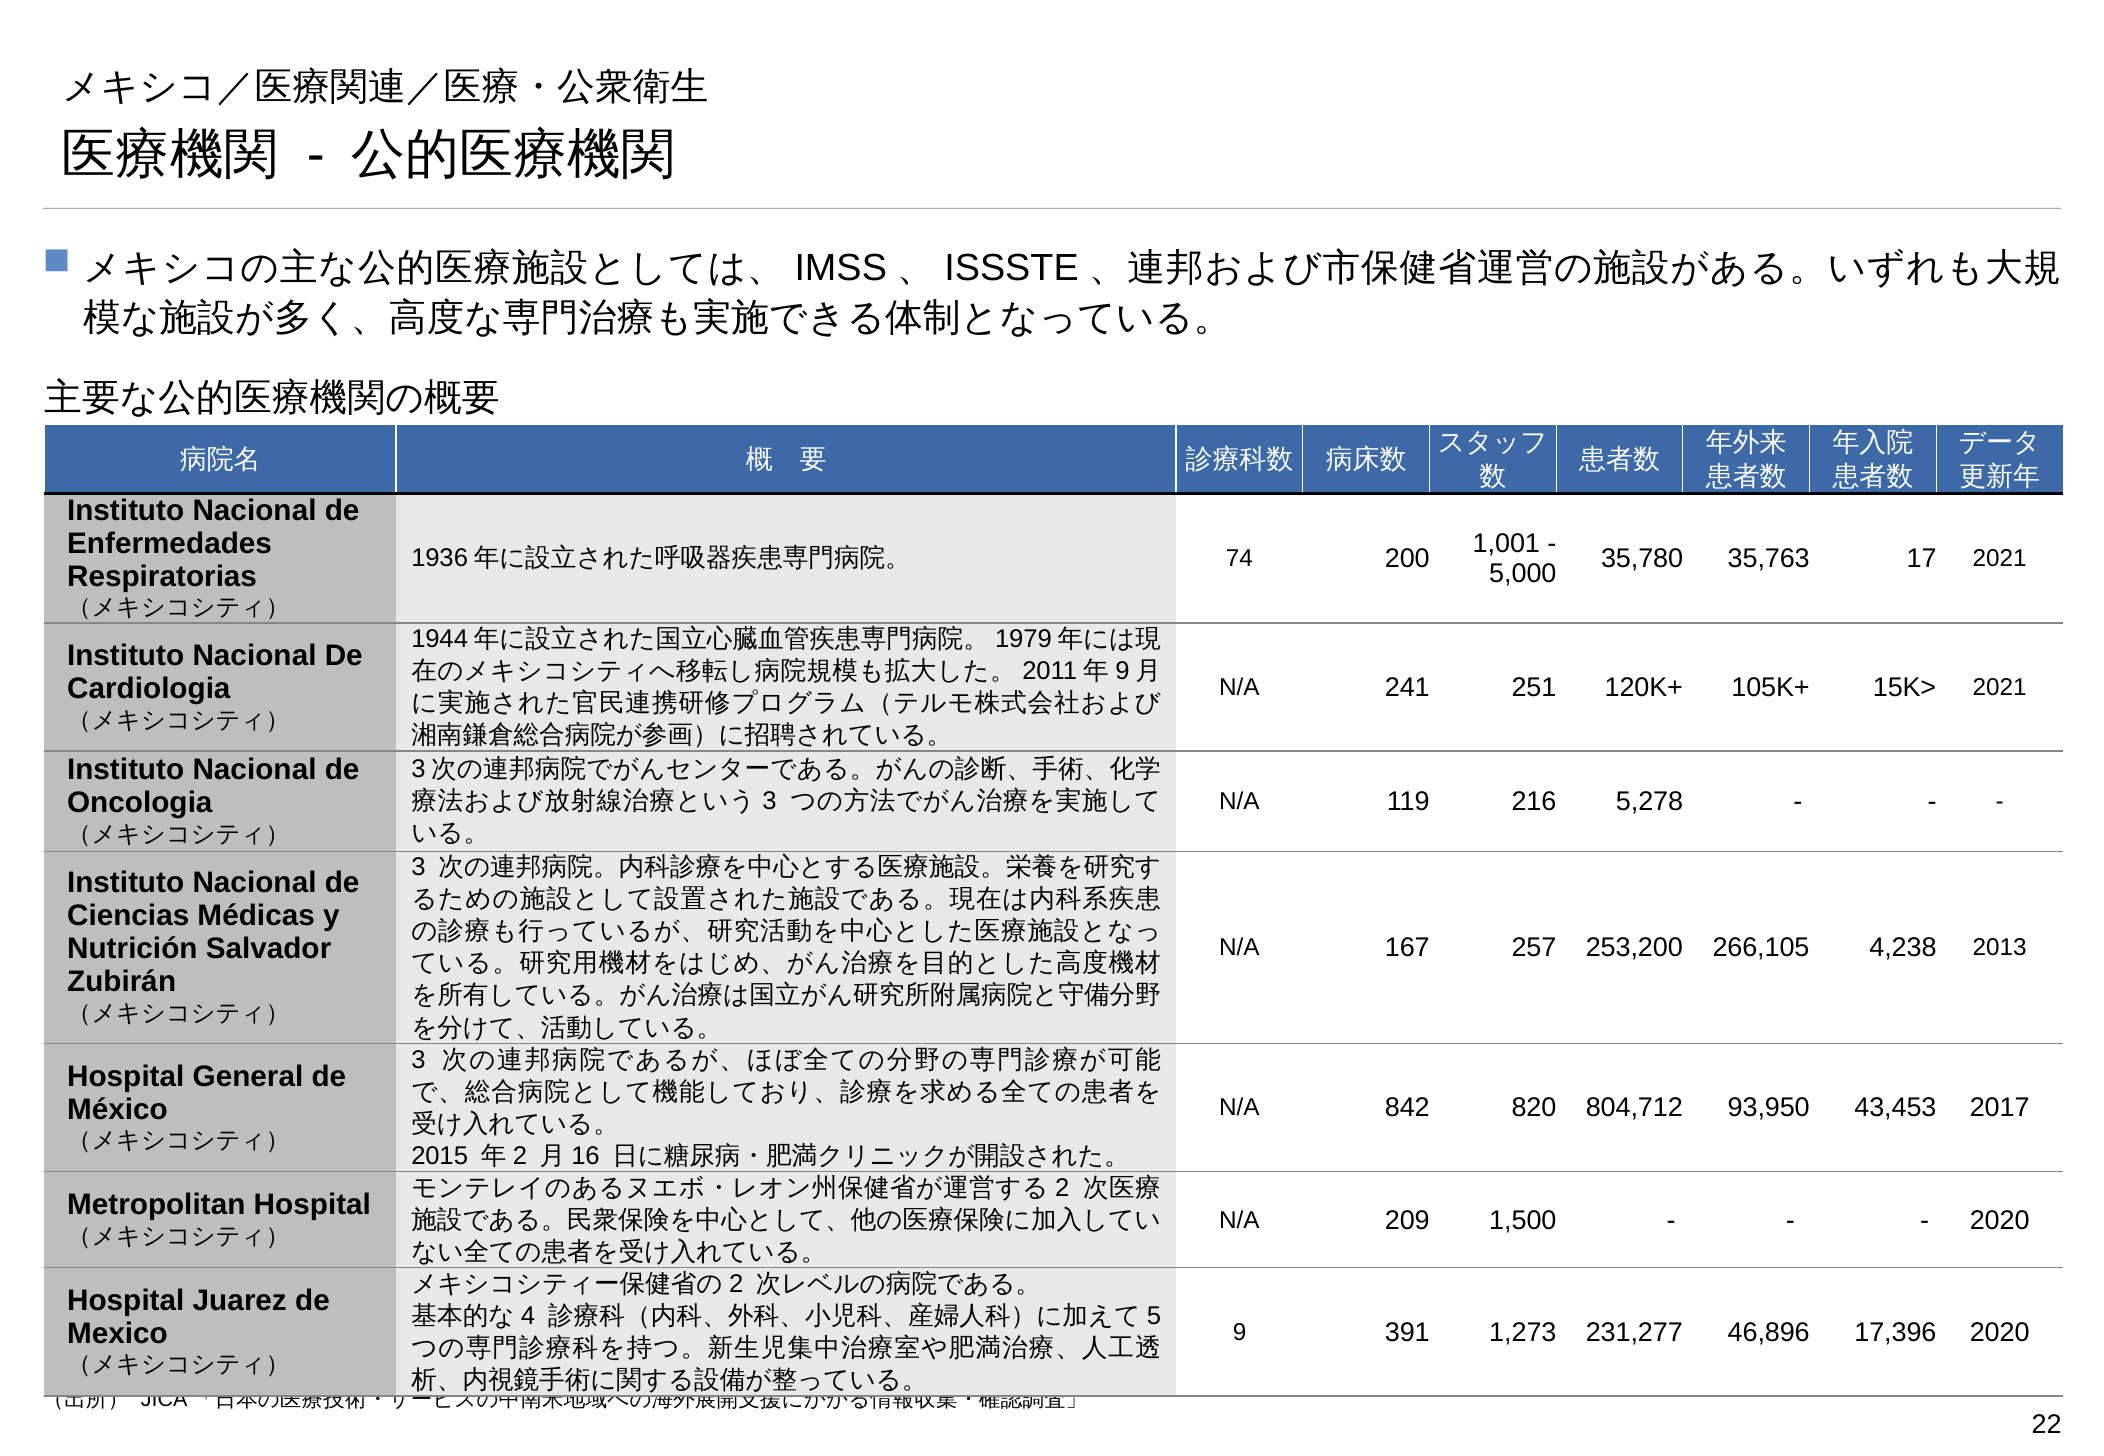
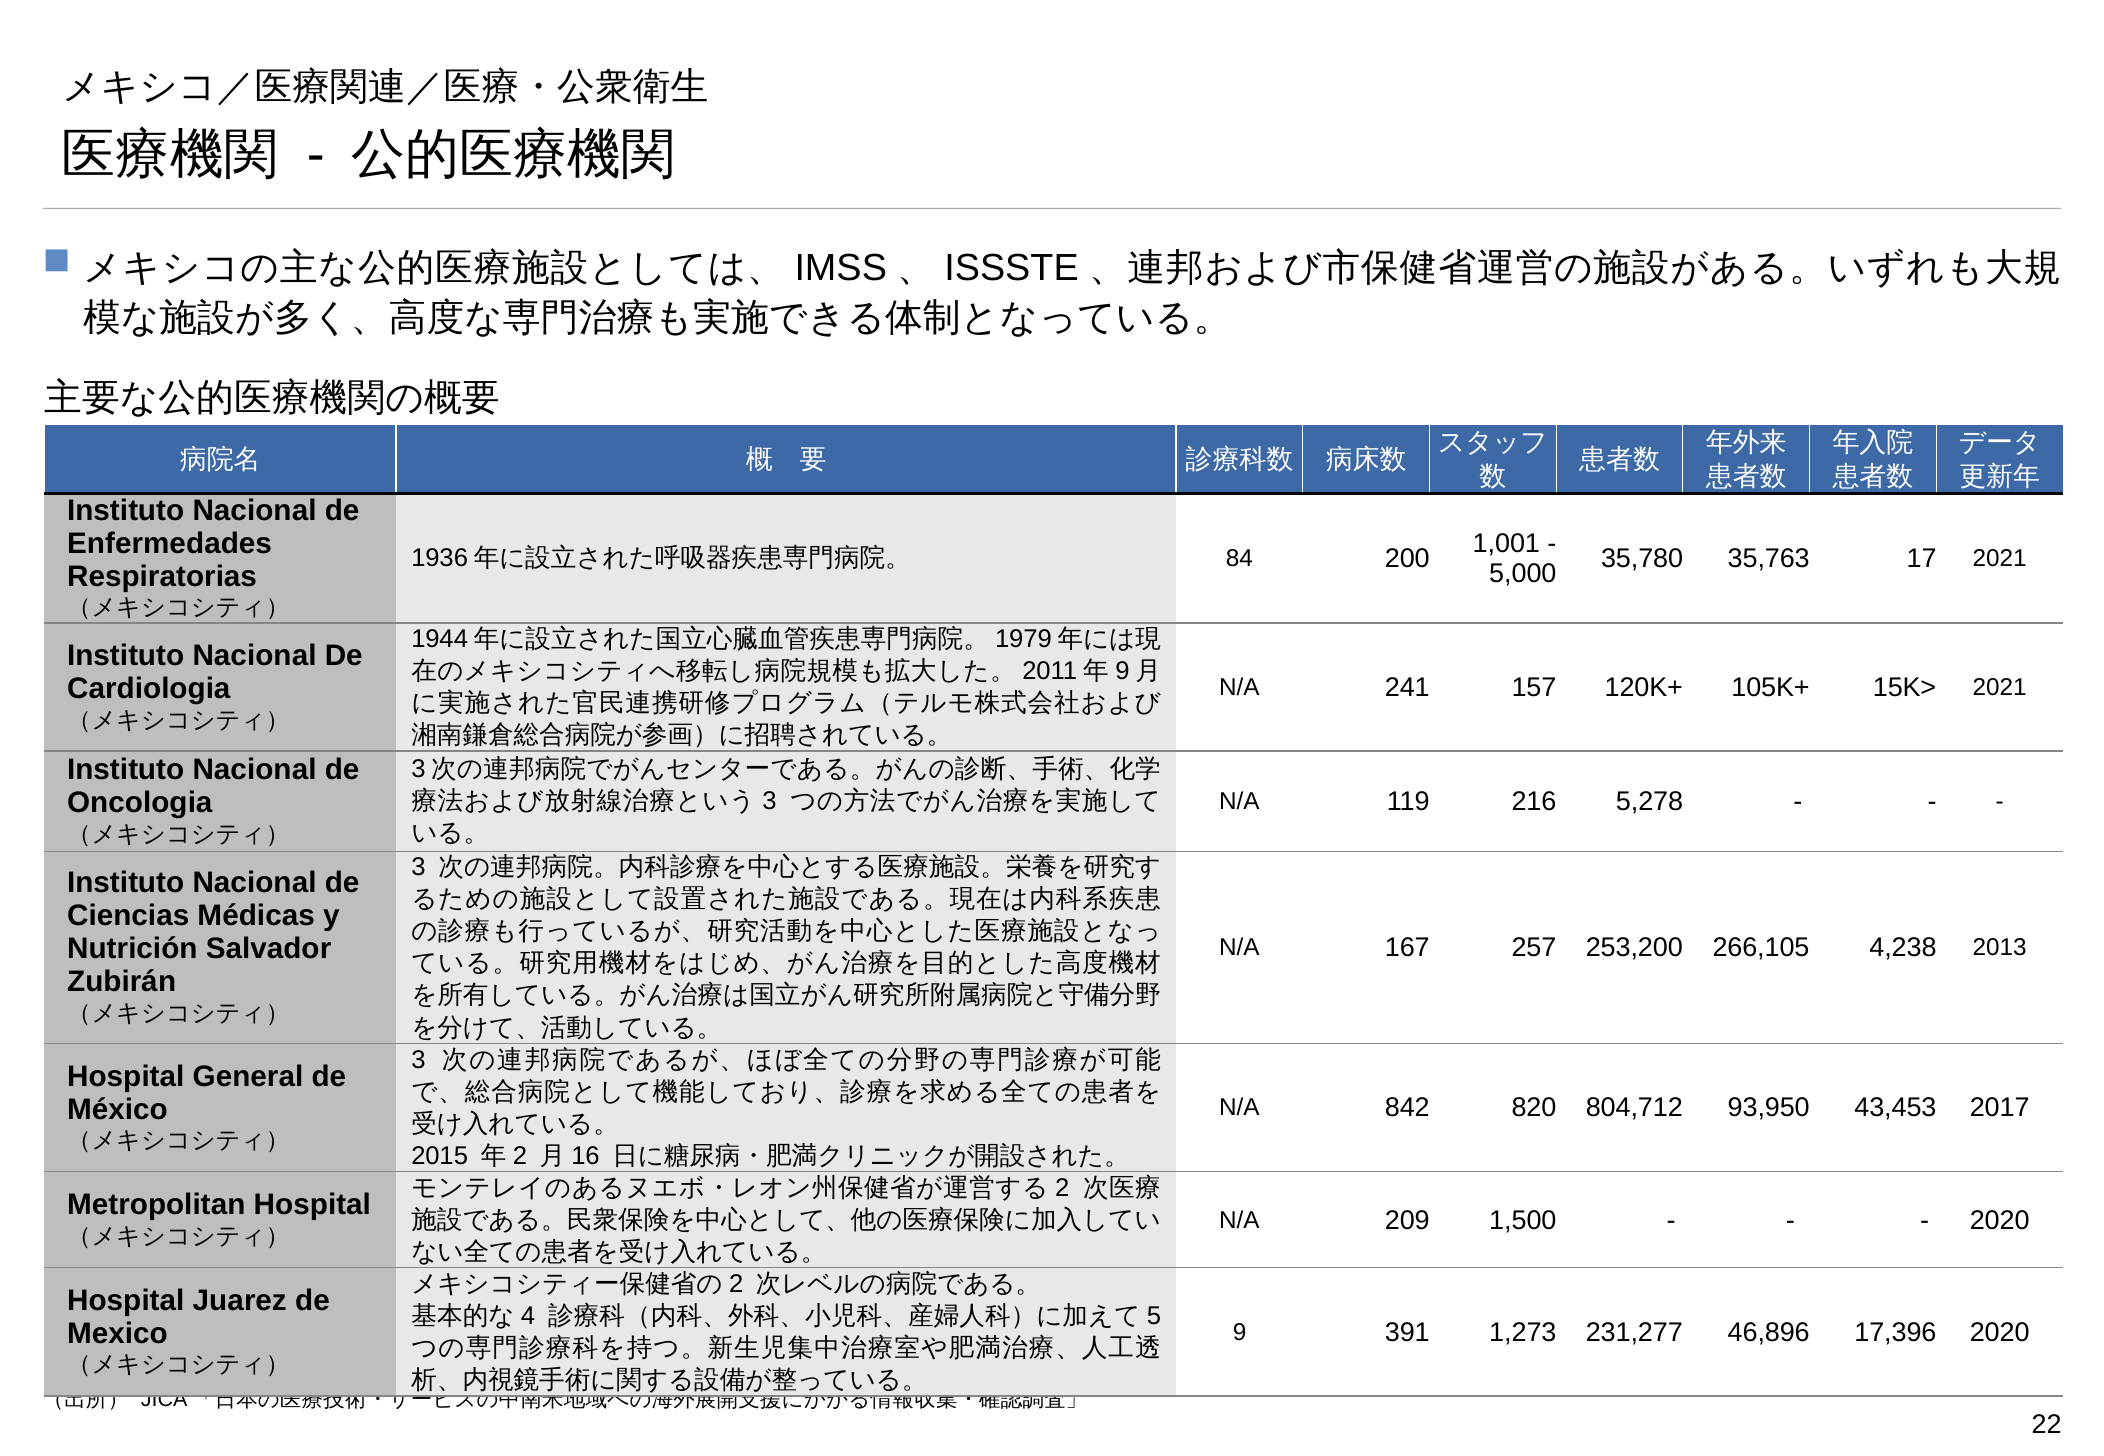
74: 74 -> 84 (1239, 559)
251: 251 -> 157 (1534, 688)
